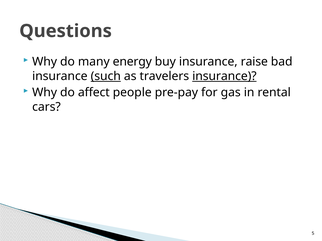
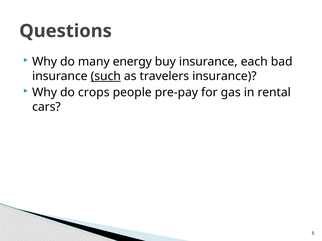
raise: raise -> each (254, 62)
insurance underline: present -> none (224, 76)
affect: affect -> crops (94, 93)
